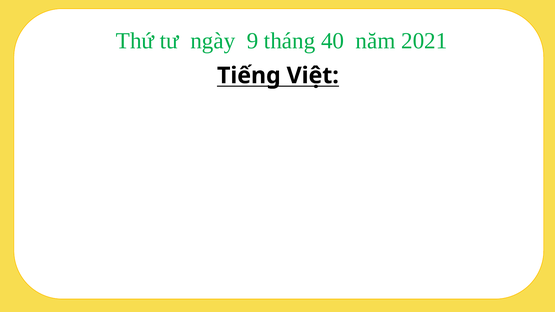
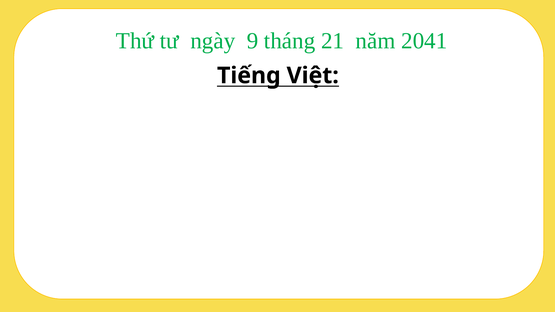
40: 40 -> 21 (333, 41)
2021: 2021 -> 2041 (424, 41)
